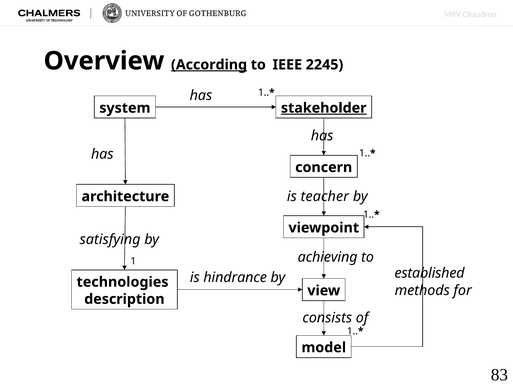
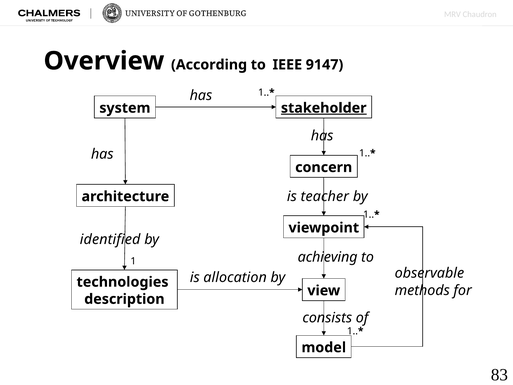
According underline: present -> none (209, 65)
2245: 2245 -> 9147 (325, 65)
satisfying: satisfying -> identified (110, 239)
established: established -> observable (429, 273)
hindrance: hindrance -> allocation (235, 277)
